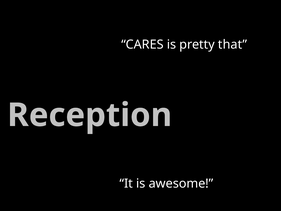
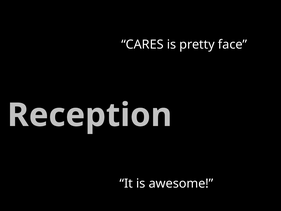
that: that -> face (233, 44)
